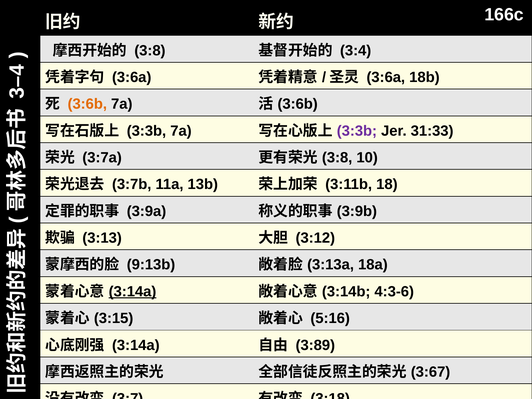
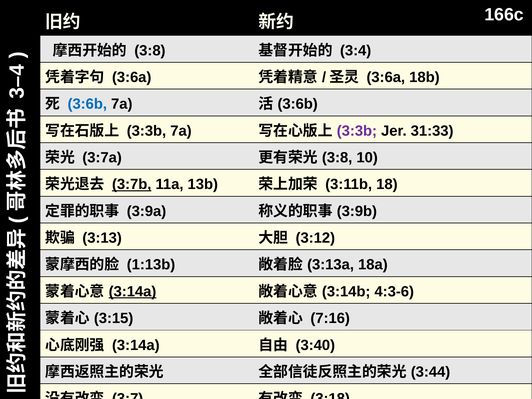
3:6b colour: orange -> blue (87, 104)
3:7b underline: none -> present (132, 184)
9:13b: 9:13b -> 1:13b (151, 265)
5:16: 5:16 -> 7:16 (330, 318)
3:89: 3:89 -> 3:40 (315, 345)
3:67: 3:67 -> 3:44 (431, 372)
